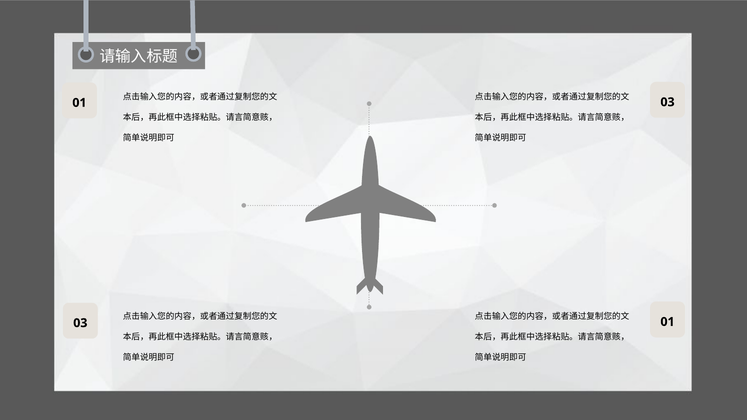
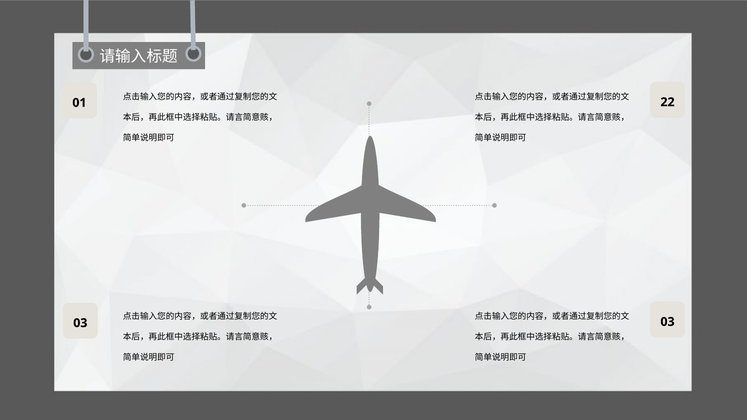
01 03: 03 -> 22 (668, 102)
03 01: 01 -> 03 (668, 322)
